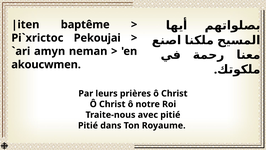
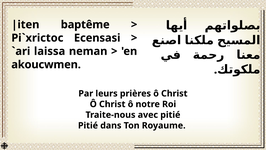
Pekoujai: Pekoujai -> Ecensasi (97, 38)
amyn: amyn -> laissa (50, 51)
